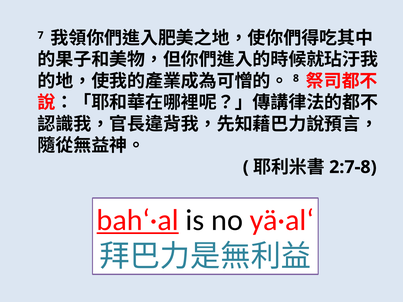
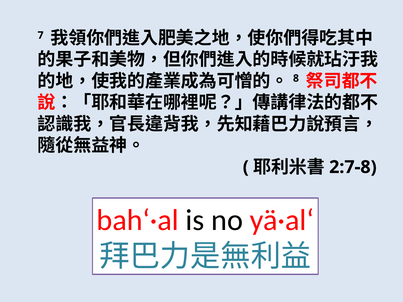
bah‘·al underline: present -> none (138, 220)
